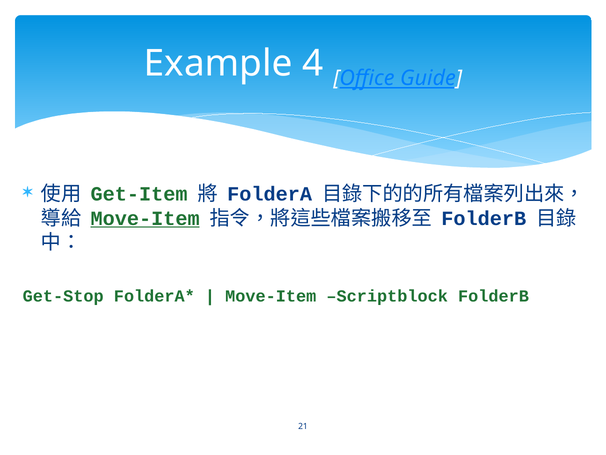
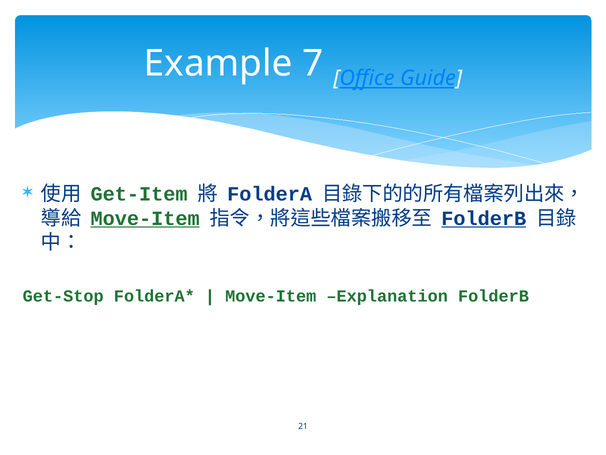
4: 4 -> 7 (313, 63)
FolderB underline: none -> present (484, 218)
Scriptblock: Scriptblock -> Explanation (387, 296)
